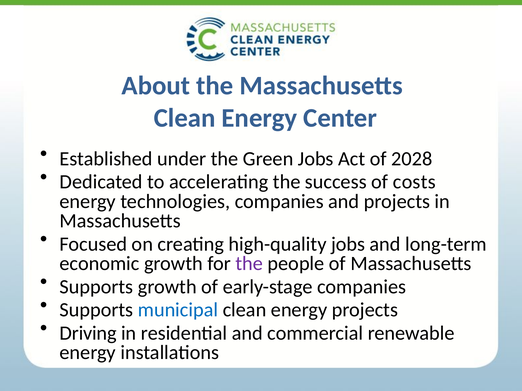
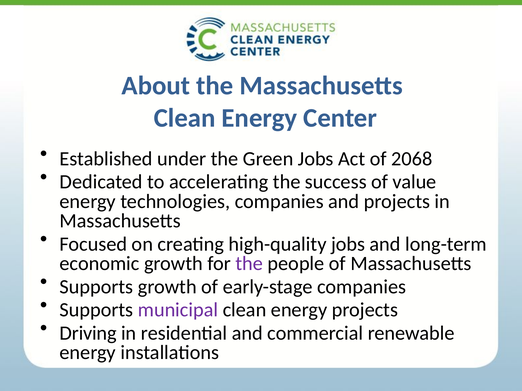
2028: 2028 -> 2068 (412, 159)
costs: costs -> value (414, 182)
municipal colour: blue -> purple (178, 310)
